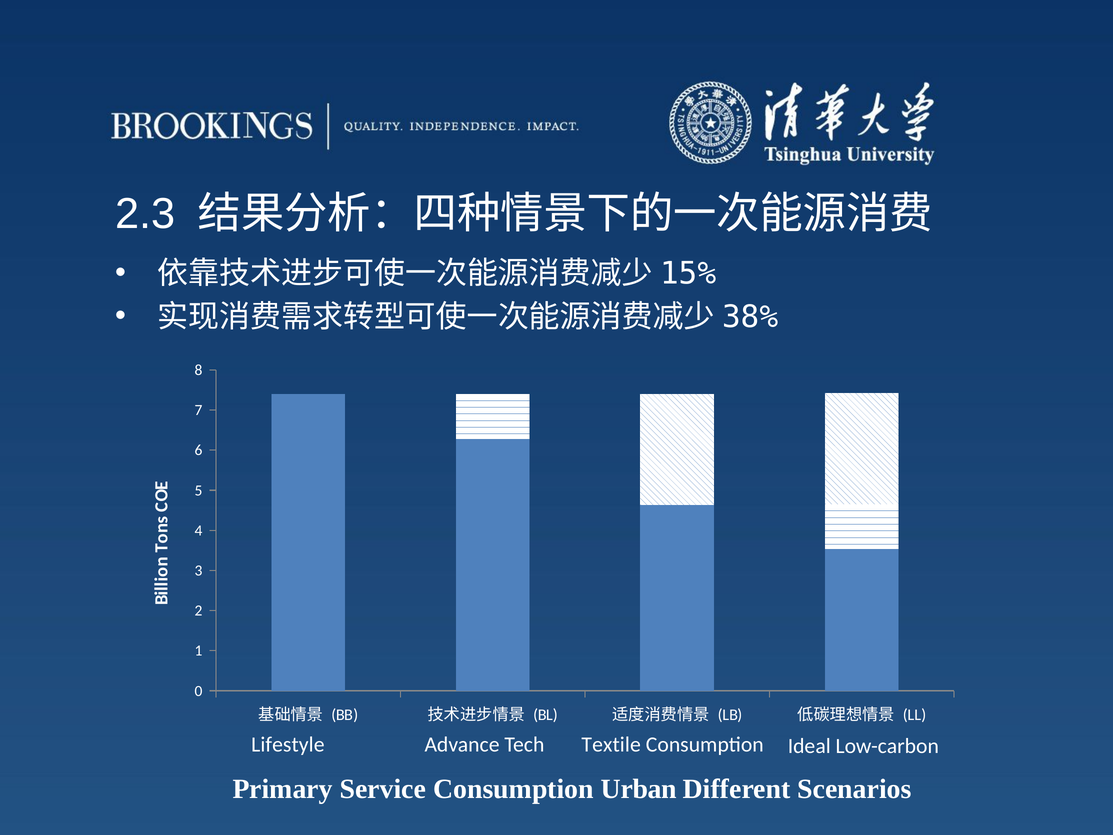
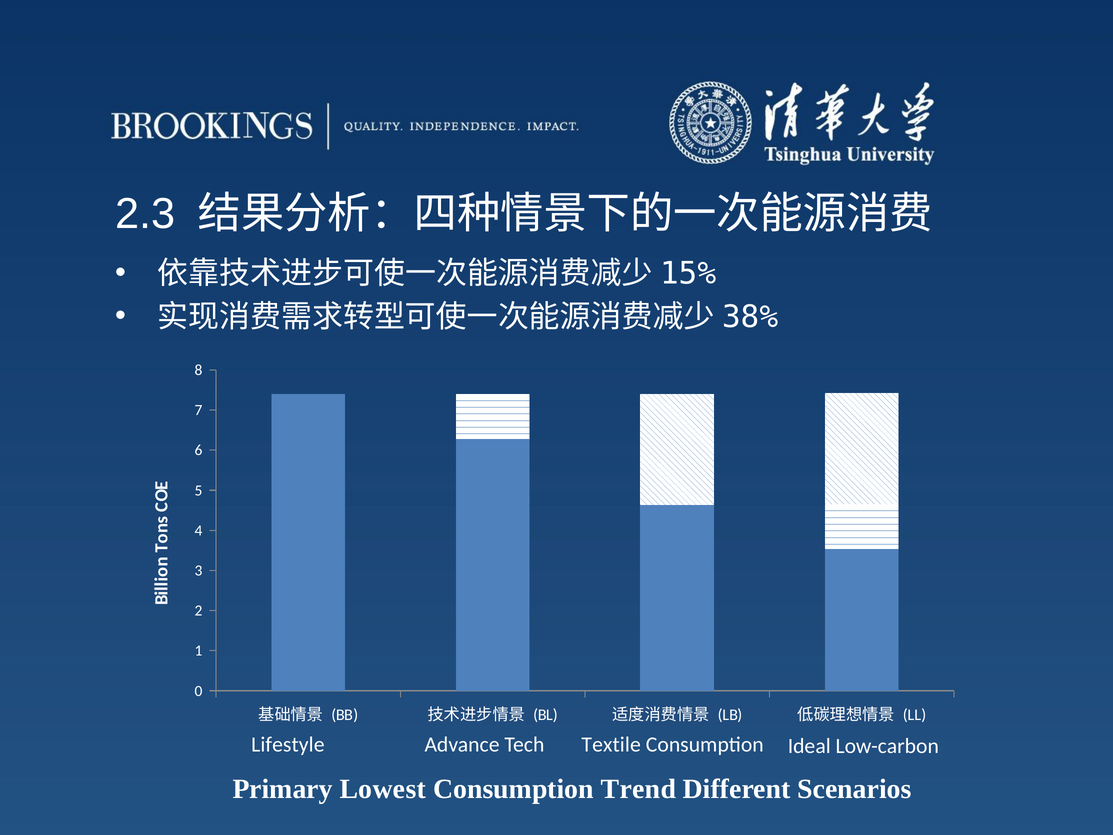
Service: Service -> Lowest (383, 789)
Urban: Urban -> Trend (639, 789)
